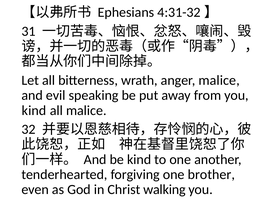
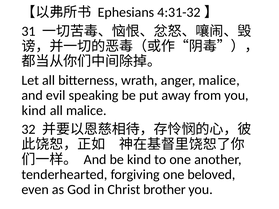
brother: brother -> beloved (211, 175)
walking: walking -> brother (164, 190)
